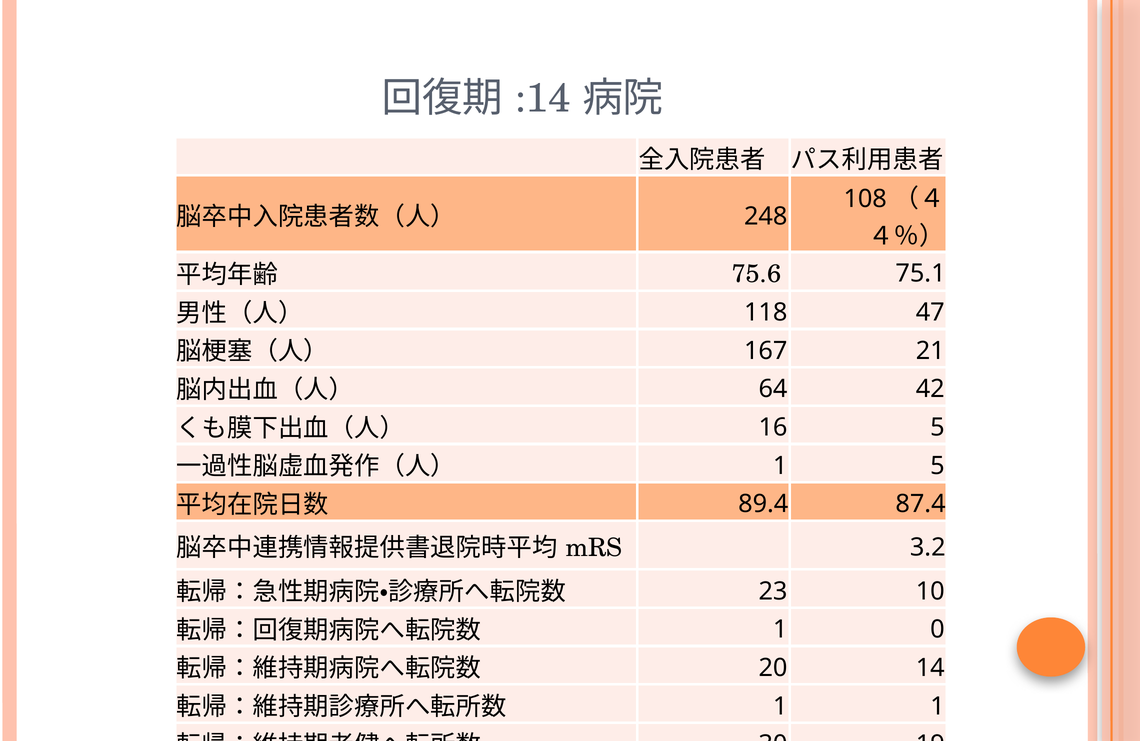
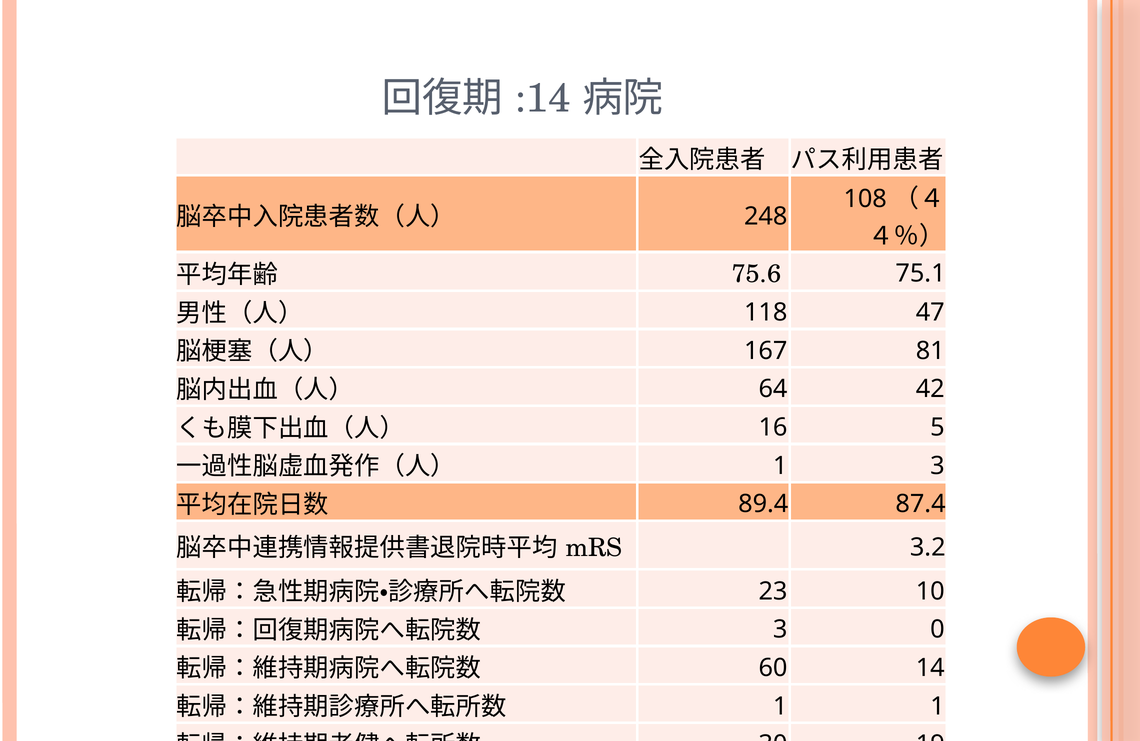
21: 21 -> 81 (930, 351)
1 5: 5 -> 3 (937, 466)
1: 1 -> 3 (780, 630)
20: 20 -> 60 (773, 668)
